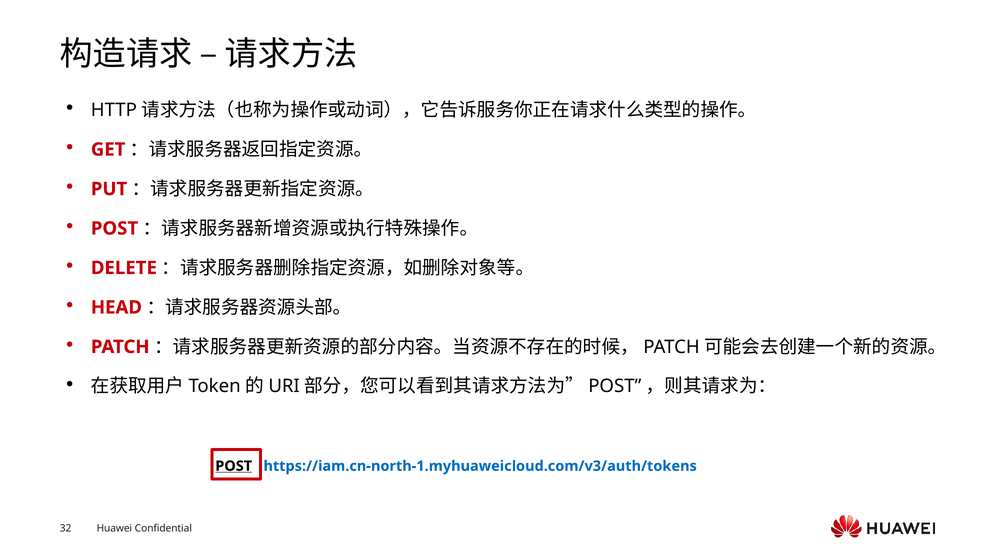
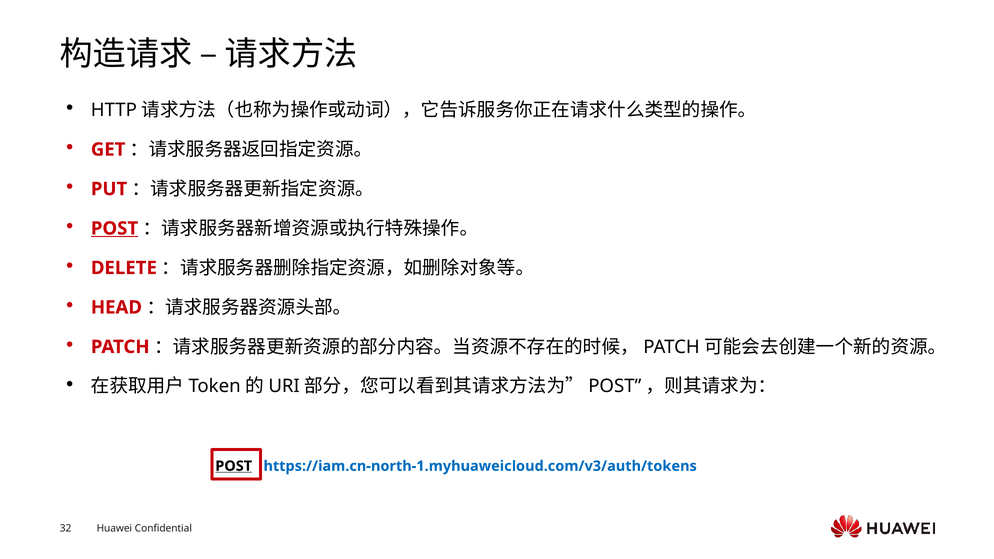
POST underline: none -> present (115, 229)
